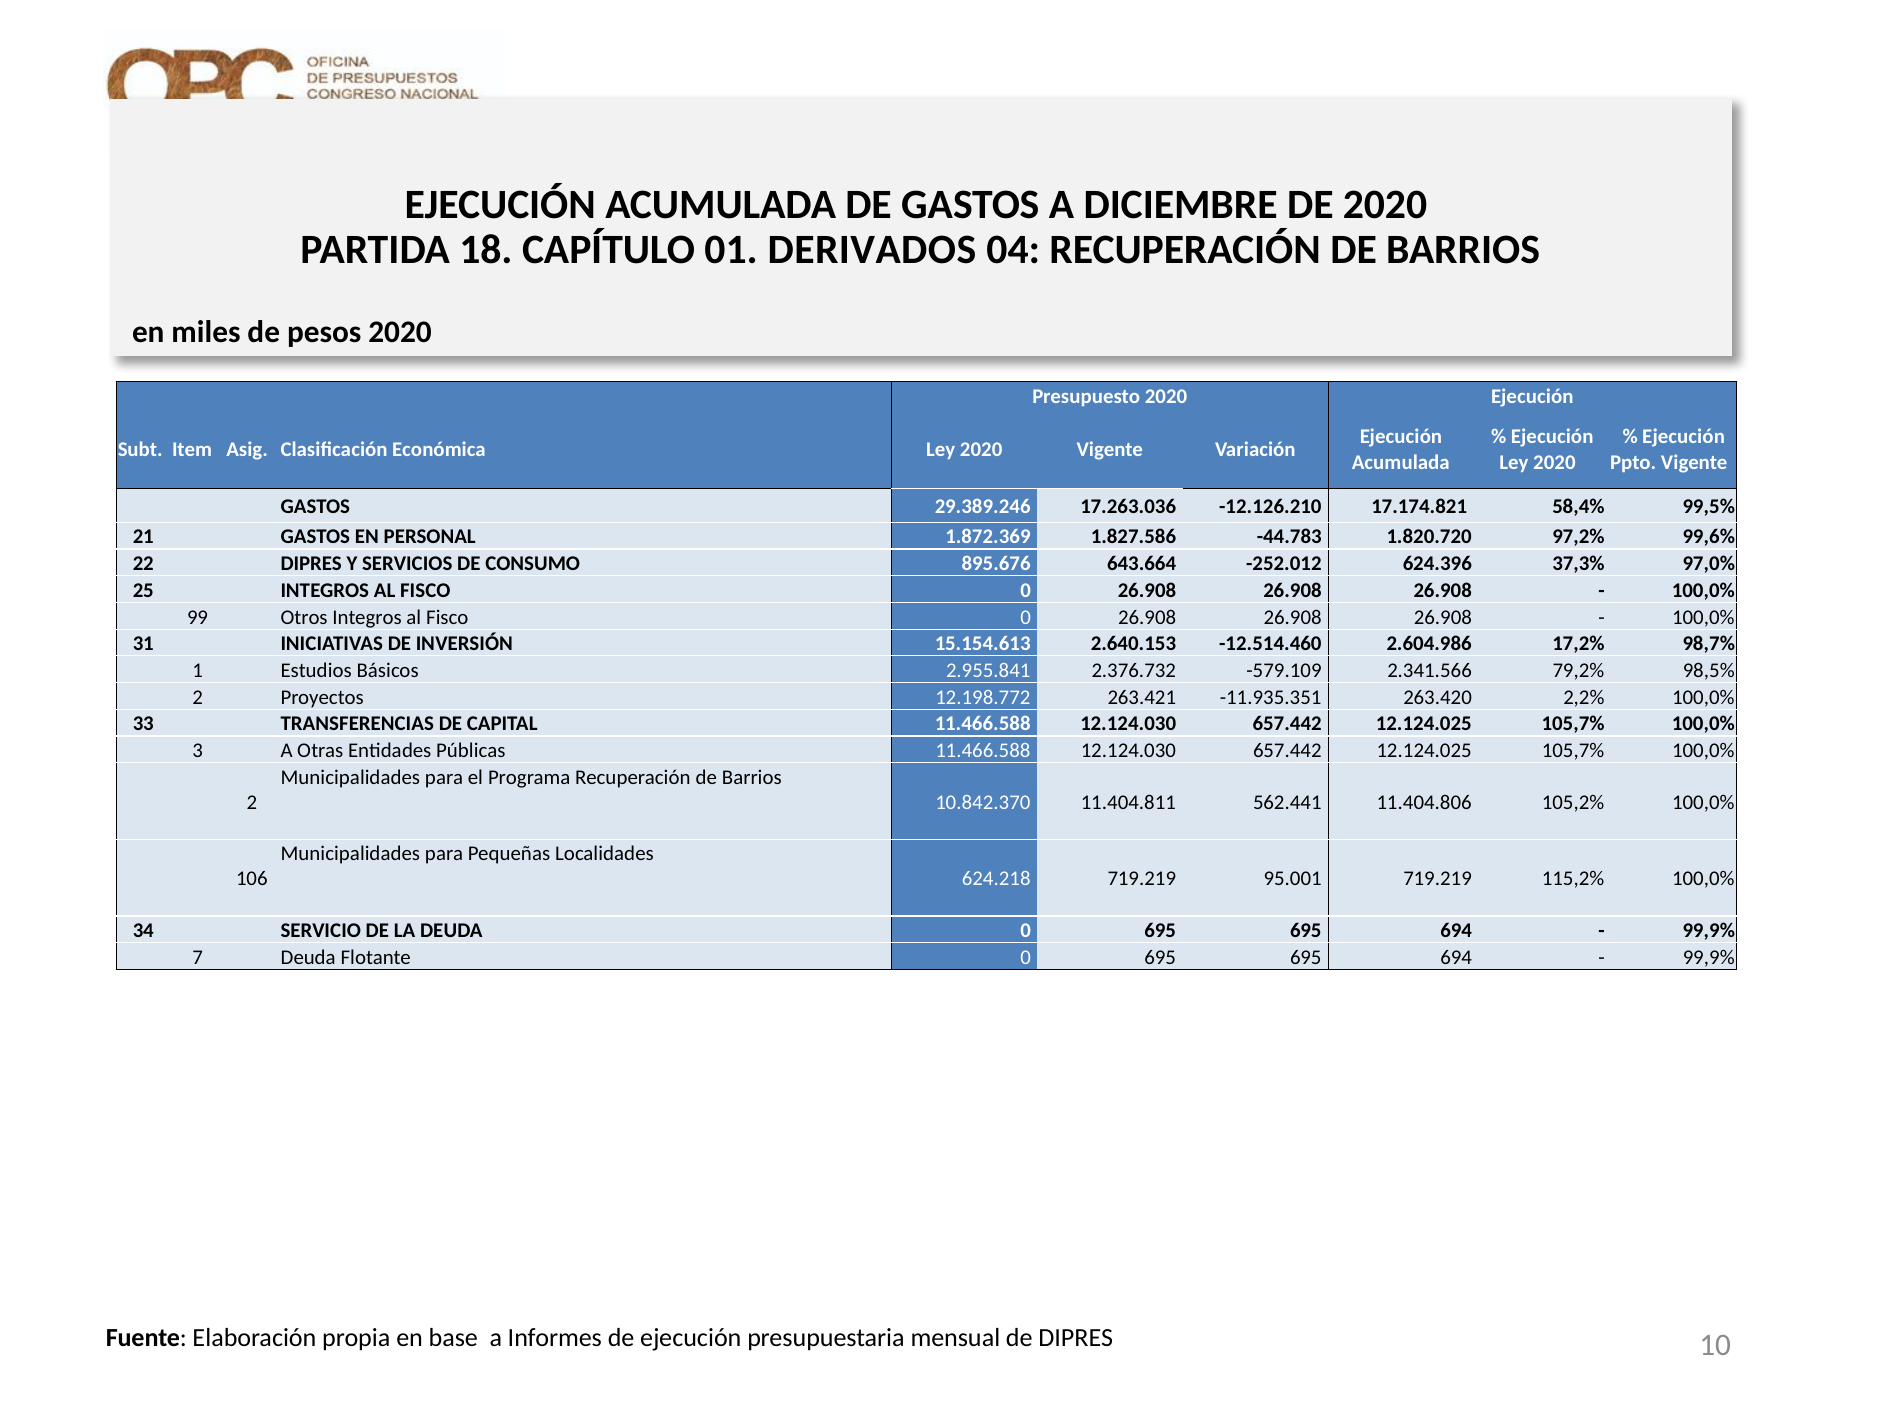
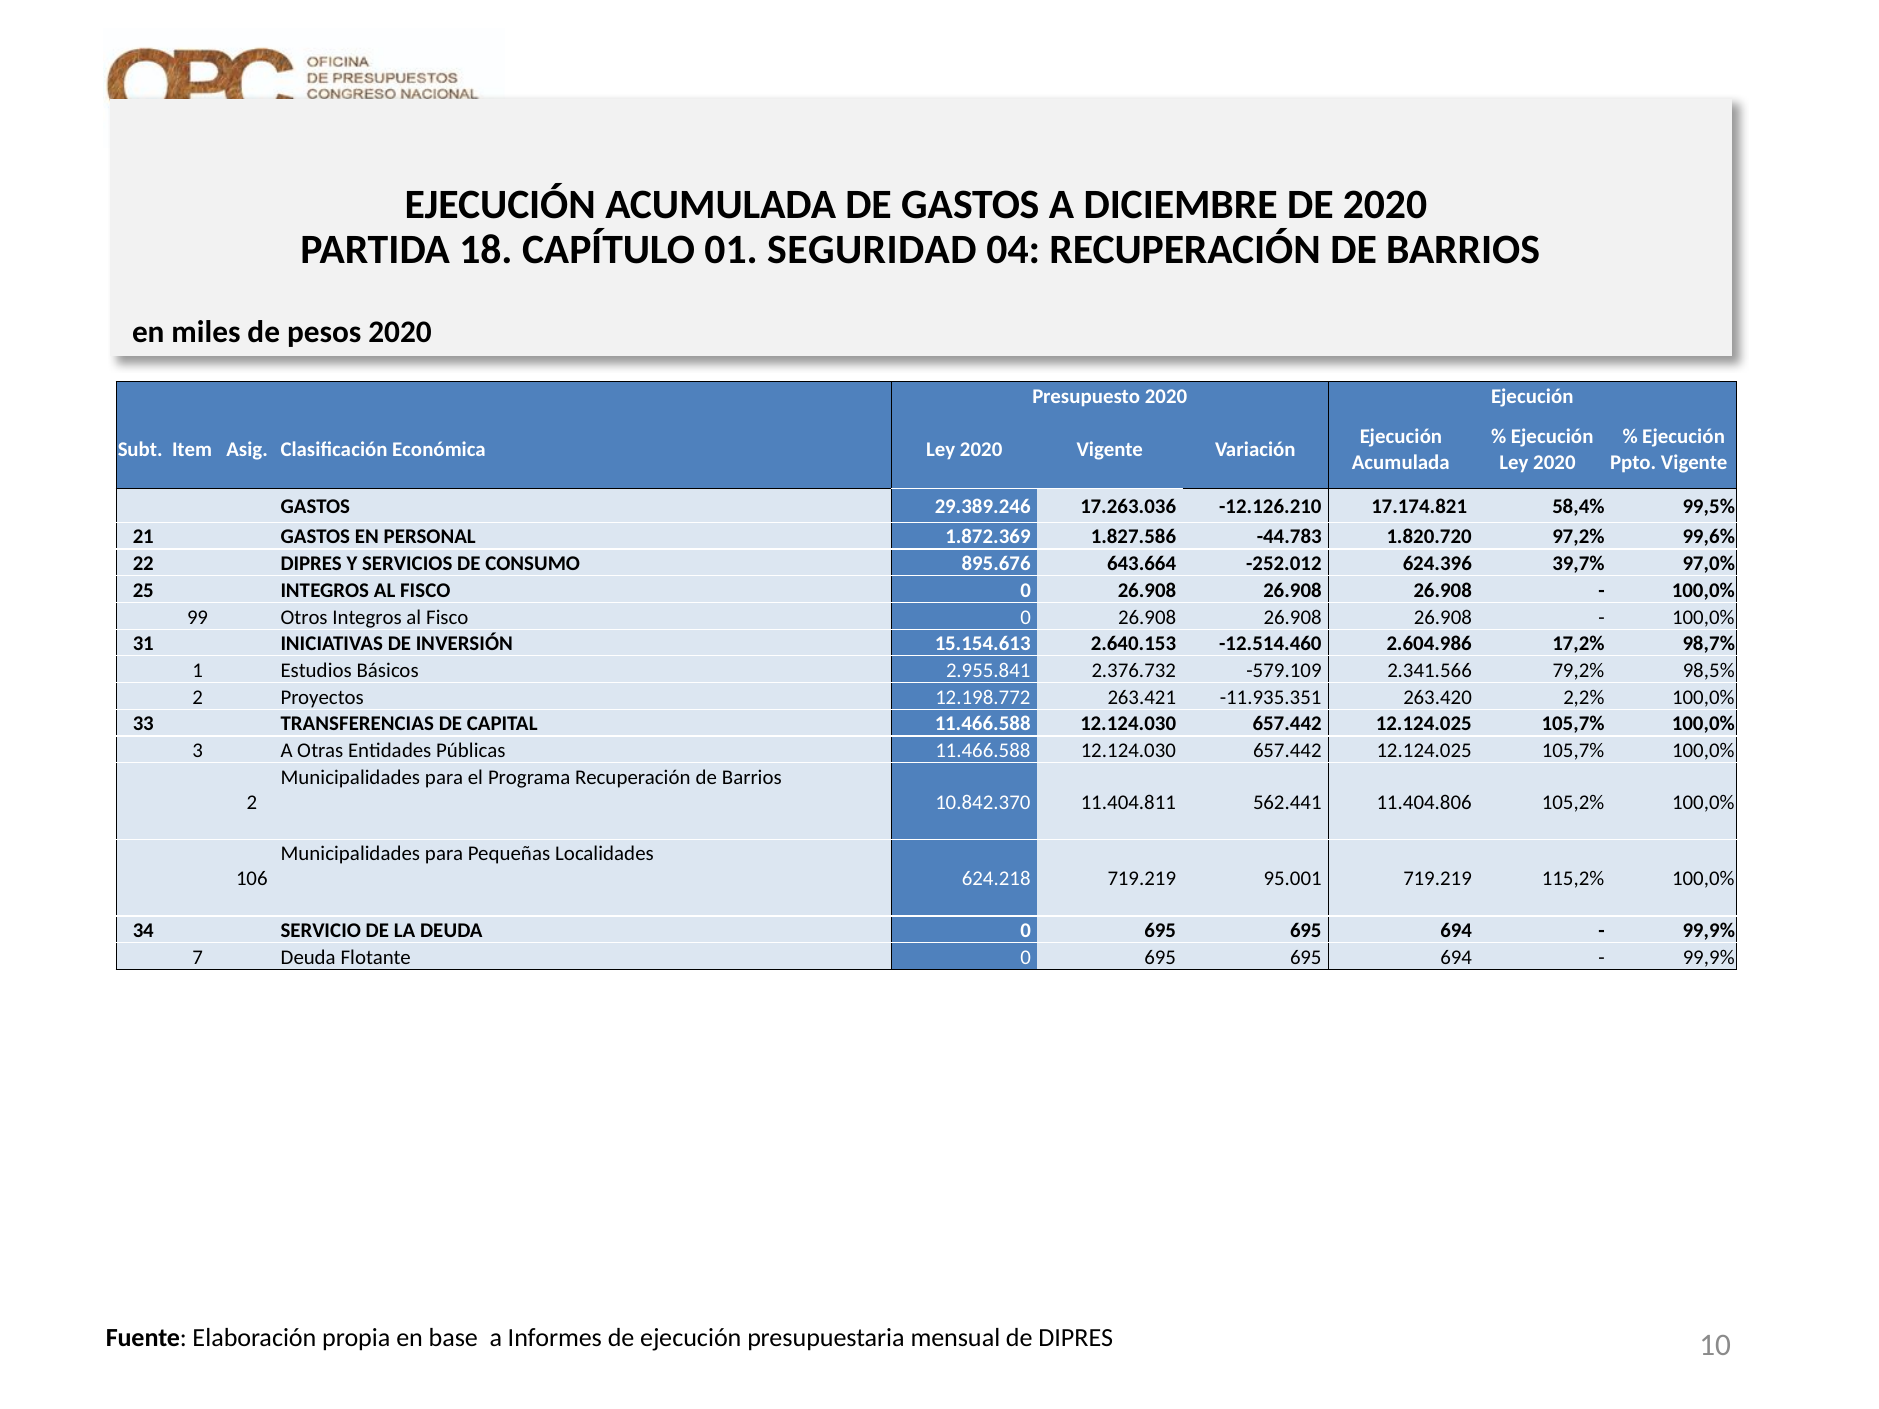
01 DERIVADOS: DERIVADOS -> SEGURIDAD (872, 250)
37,3%: 37,3% -> 39,7% (1578, 564)
